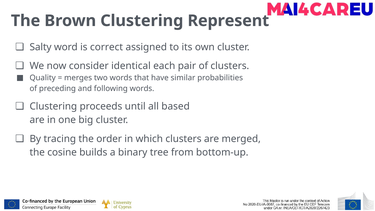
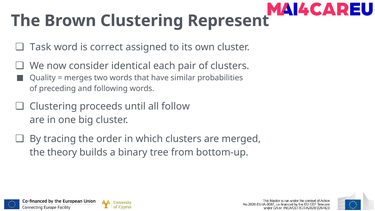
Salty: Salty -> Task (40, 47)
based: based -> follow (176, 106)
cosine: cosine -> theory (62, 152)
